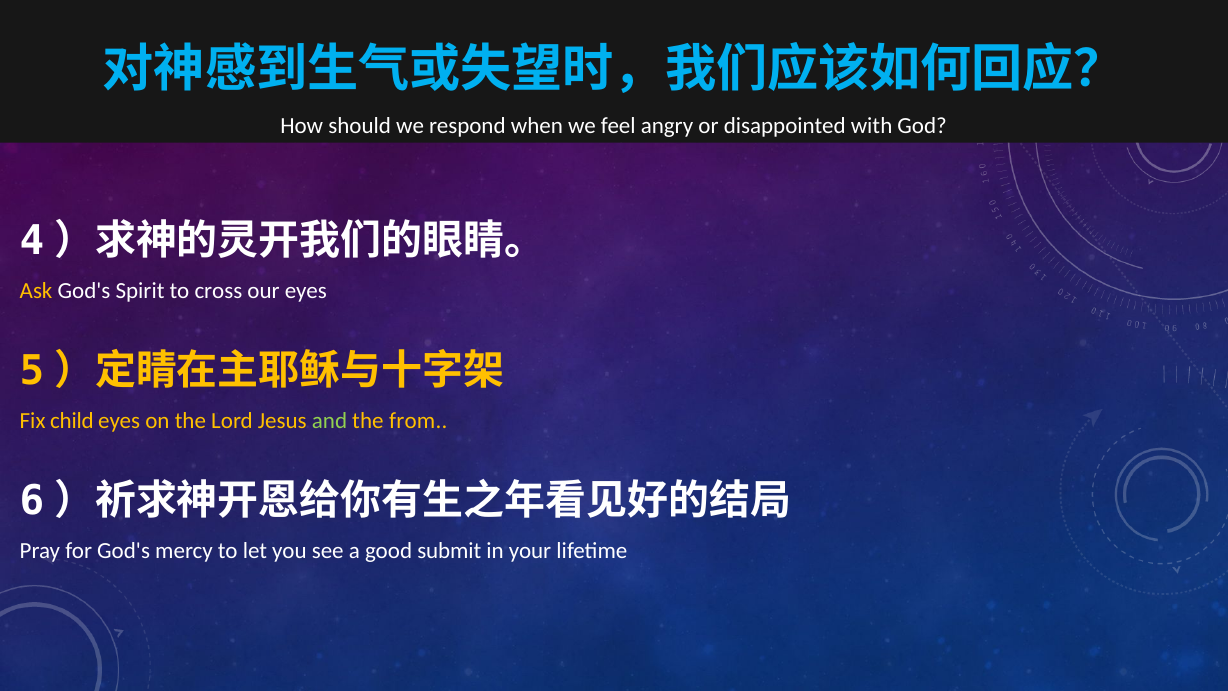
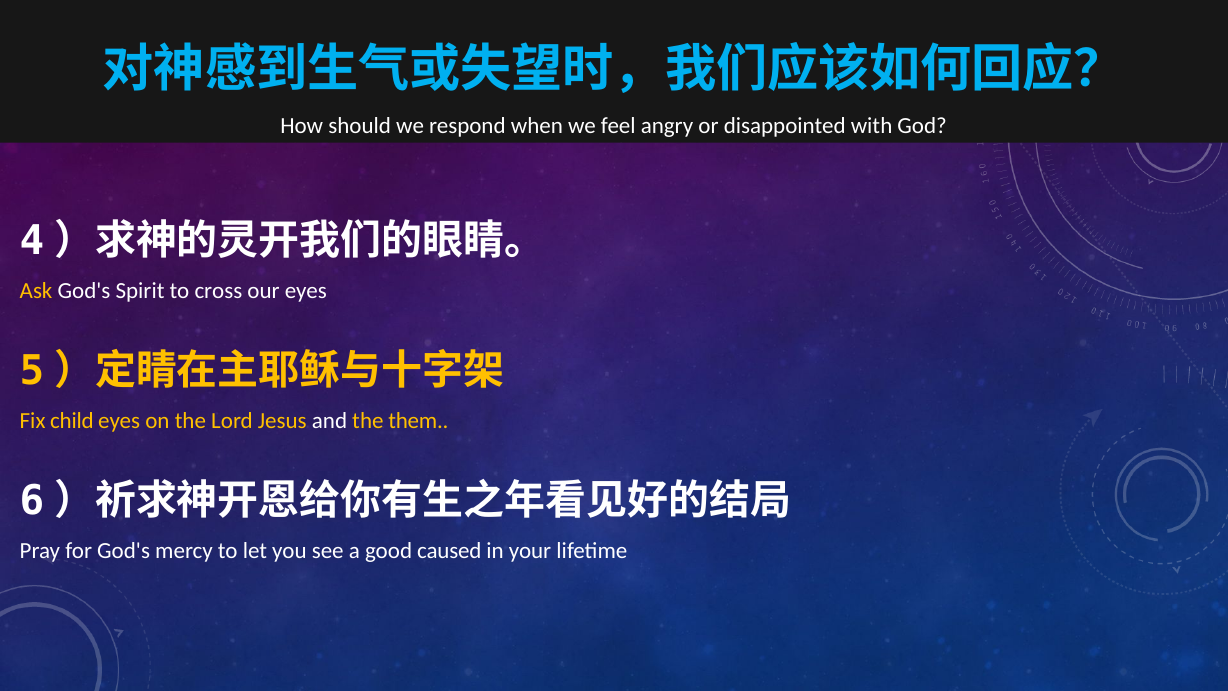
and colour: light green -> white (330, 421)
from: from -> them (418, 421)
submit: submit -> caused (449, 551)
